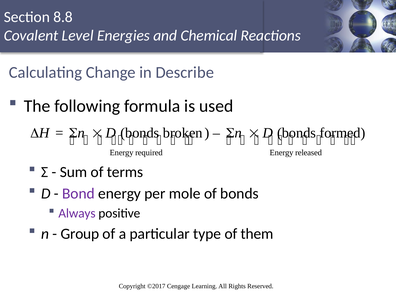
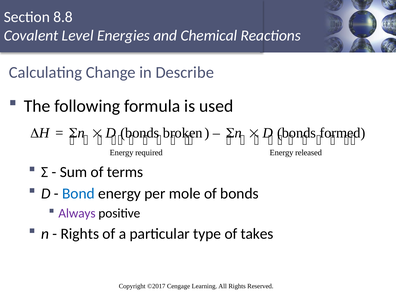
Bond colour: purple -> blue (78, 194)
Group: Group -> Rights (80, 234)
them: them -> takes (257, 234)
